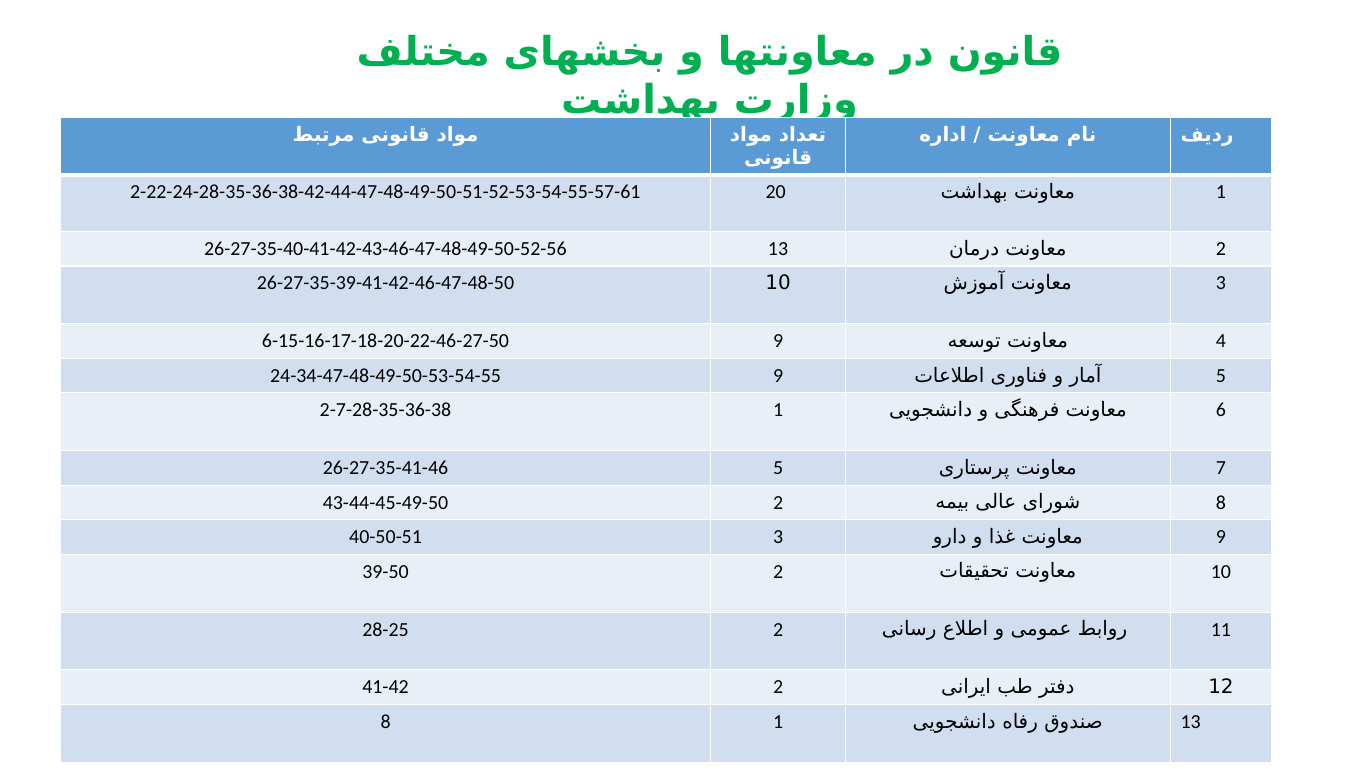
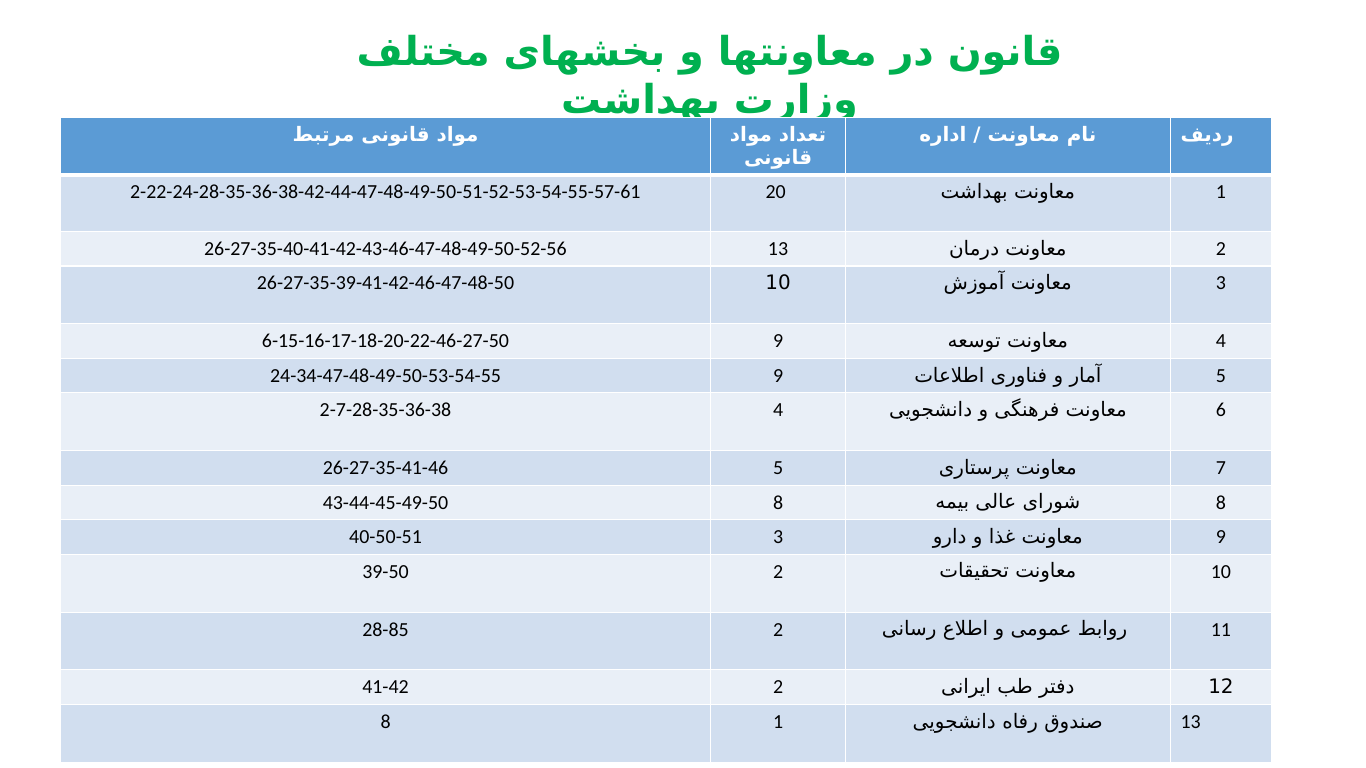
2-7-28-35-36-38 1: 1 -> 4 (778, 411)
43-44-45-49-50 2: 2 -> 8 (778, 503)
28-25: 28-25 -> 28-85 (386, 630)
